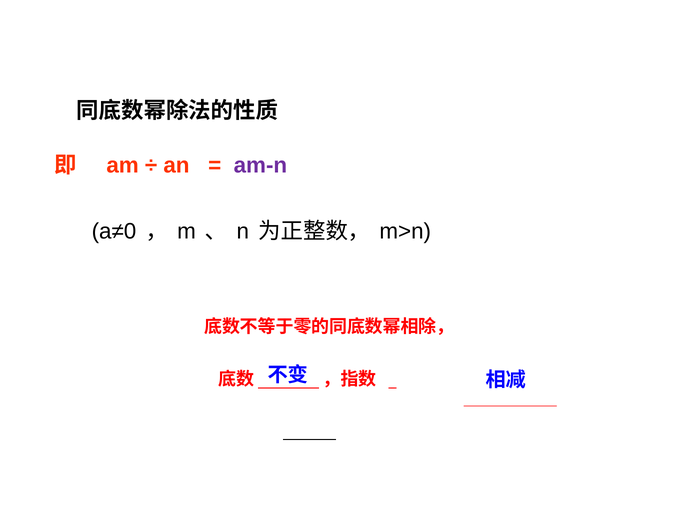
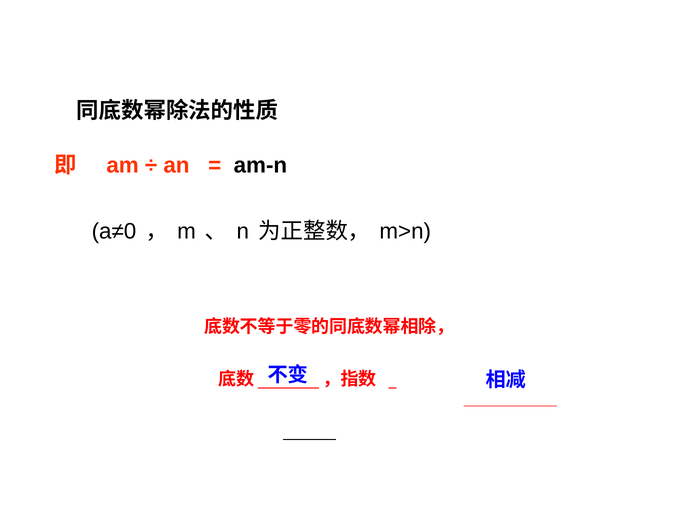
am-n colour: purple -> black (260, 166)
